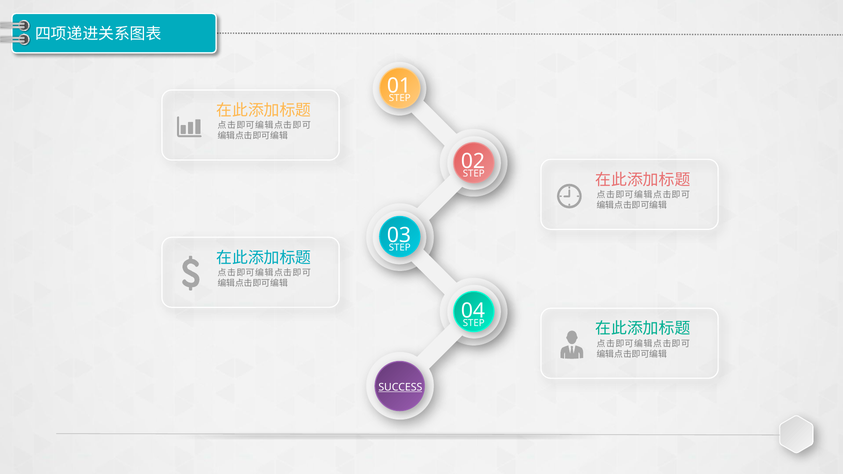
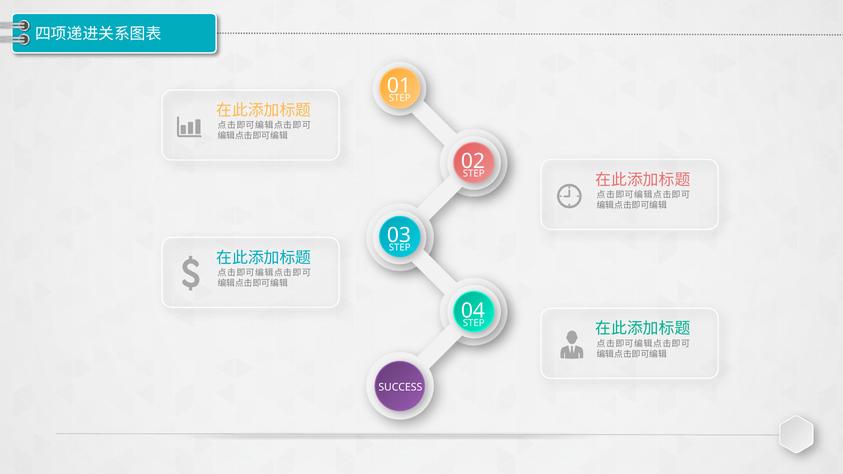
SUCCESS underline: present -> none (400, 388)
